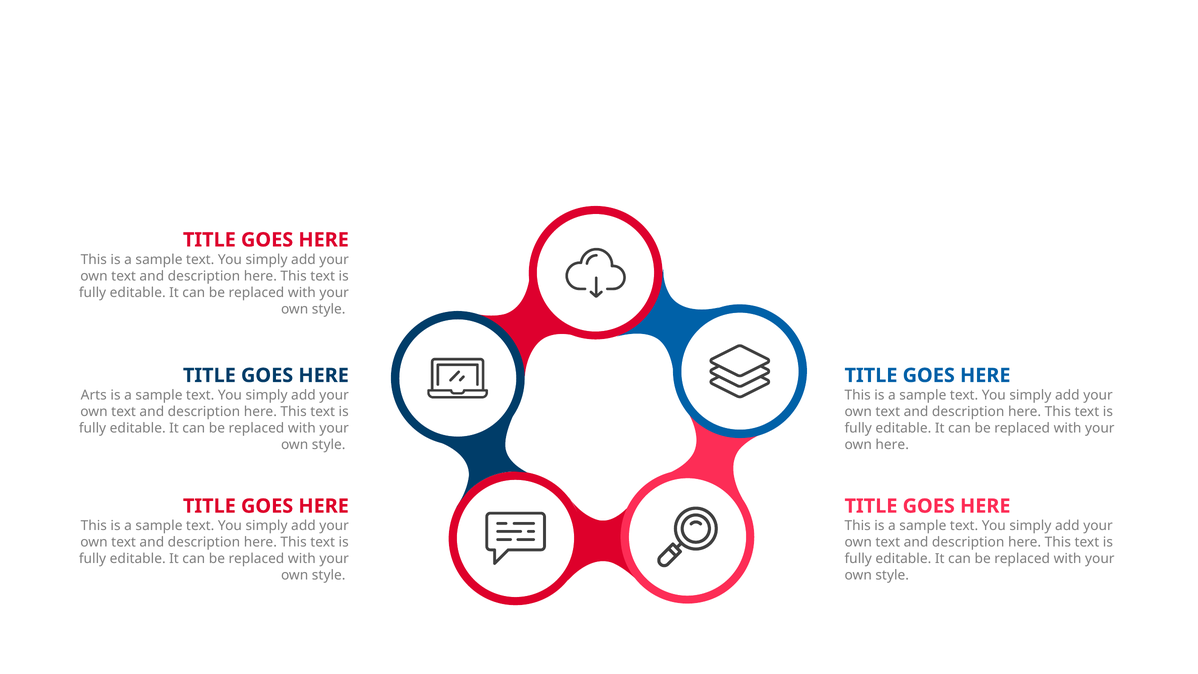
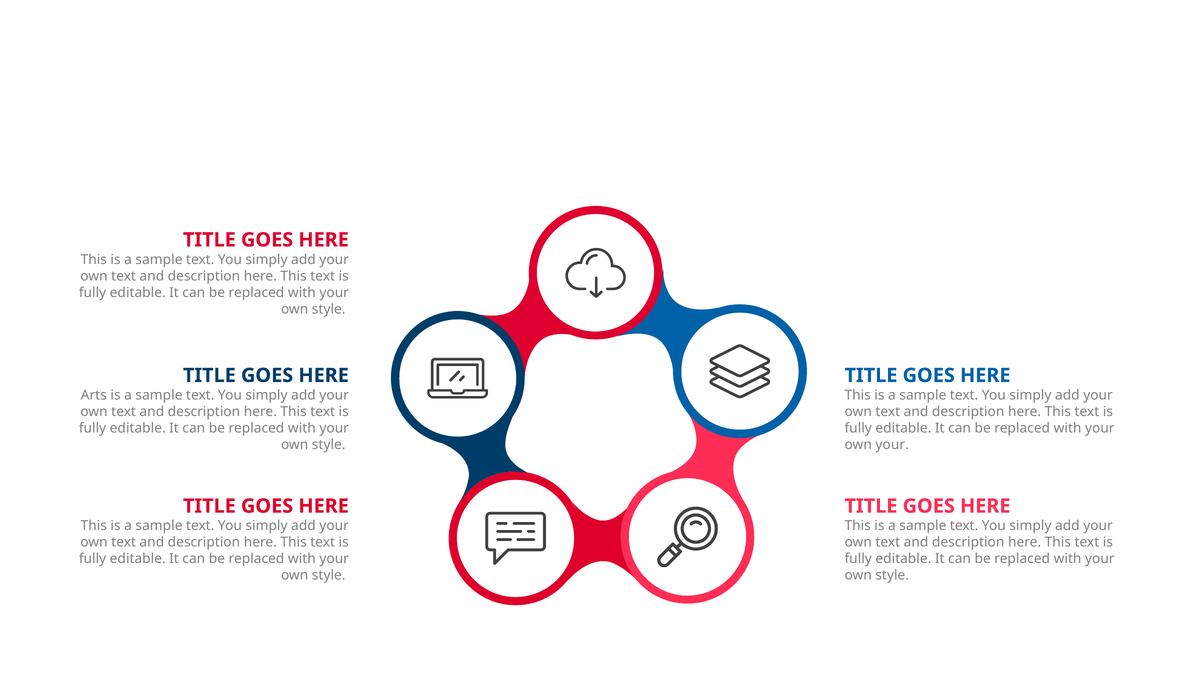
own here: here -> your (892, 445)
